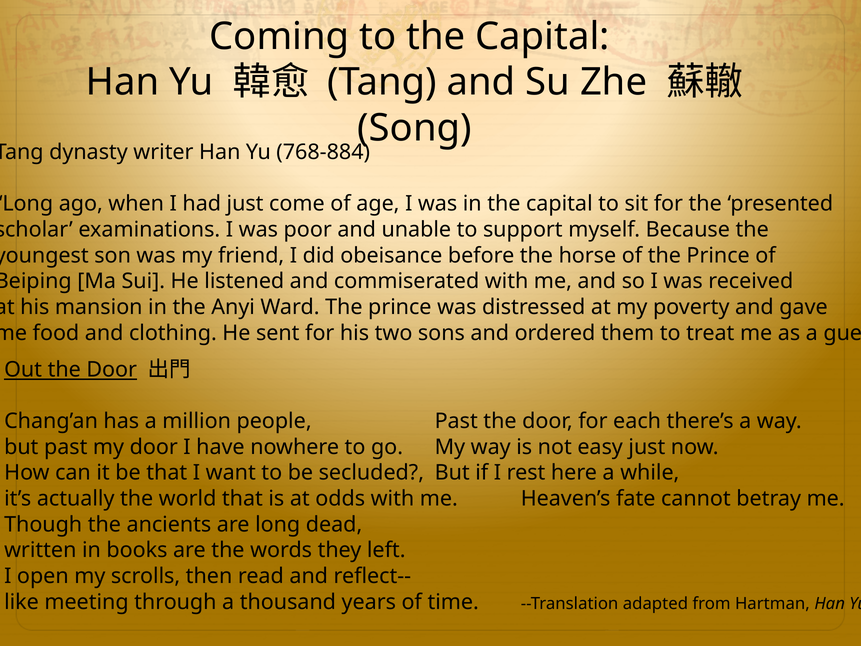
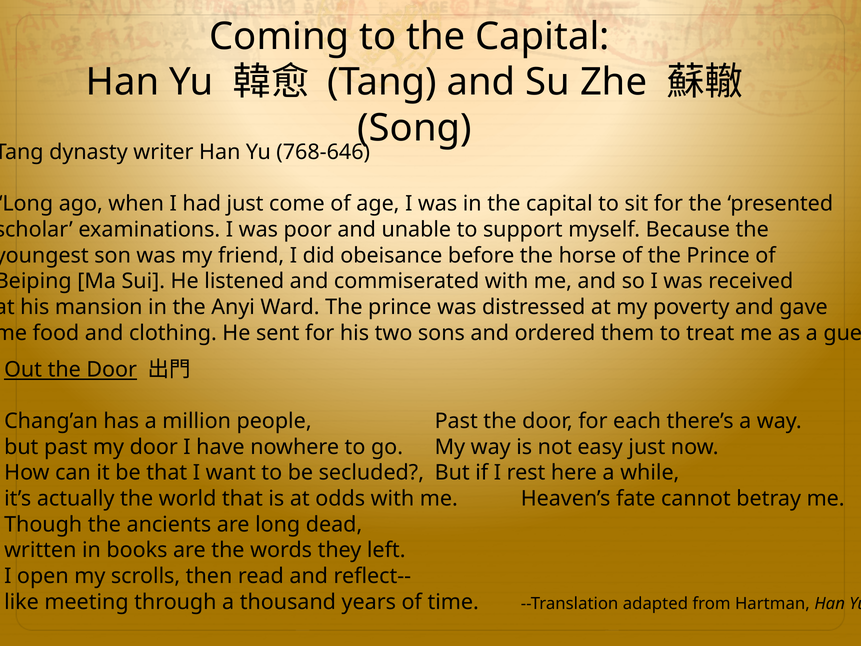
768-884: 768-884 -> 768-646 (323, 152)
